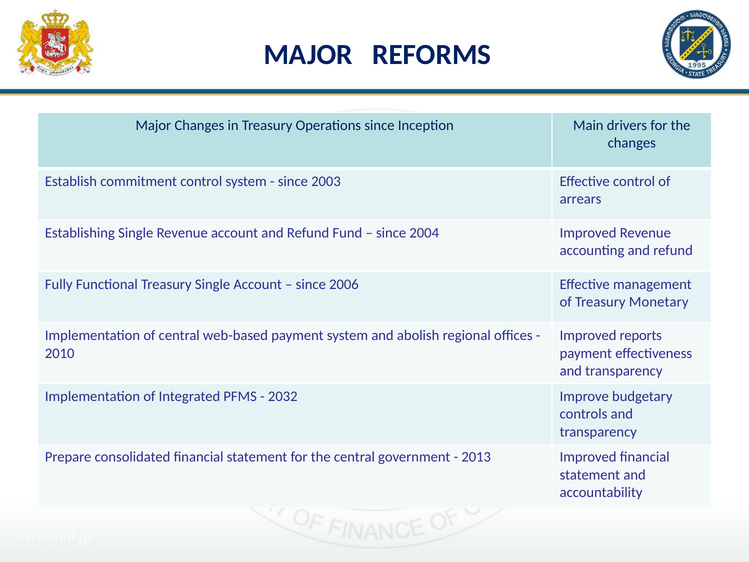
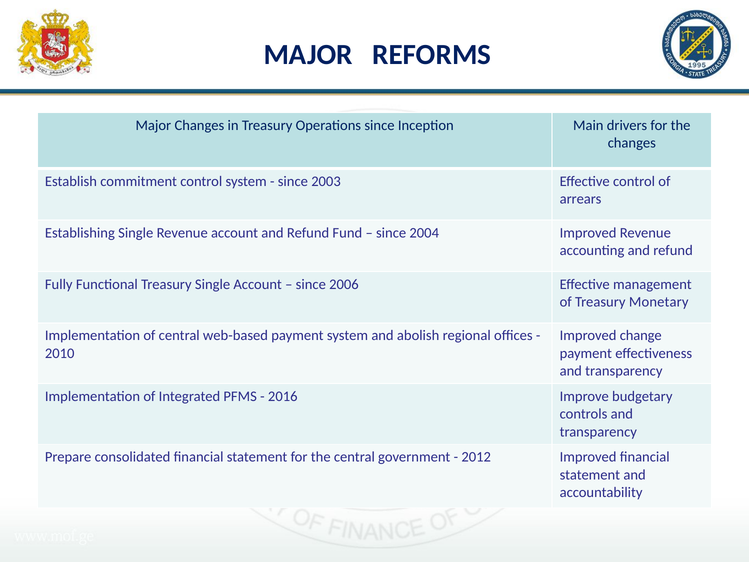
reports: reports -> change (641, 336)
2032: 2032 -> 2016 (283, 396)
2013: 2013 -> 2012 (476, 457)
